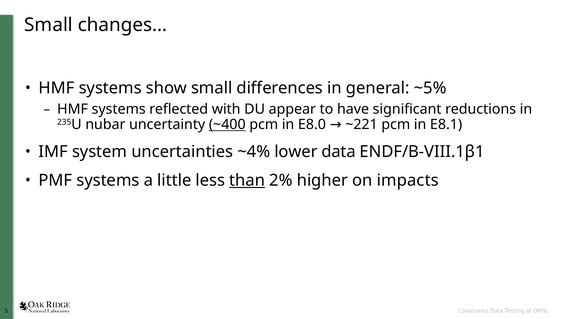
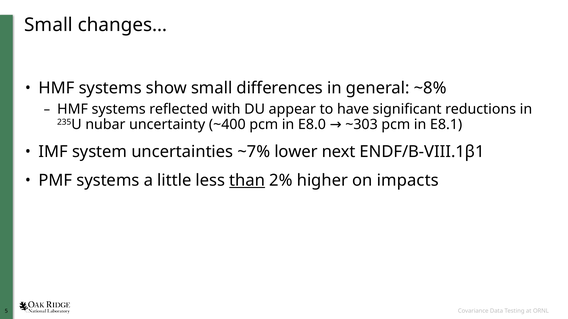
~5%: ~5% -> ~8% (430, 88)
~400 underline: present -> none (227, 125)
~221: ~221 -> ~303 (361, 125)
~4%: ~4% -> ~7% (254, 152)
lower data: data -> next (339, 152)
